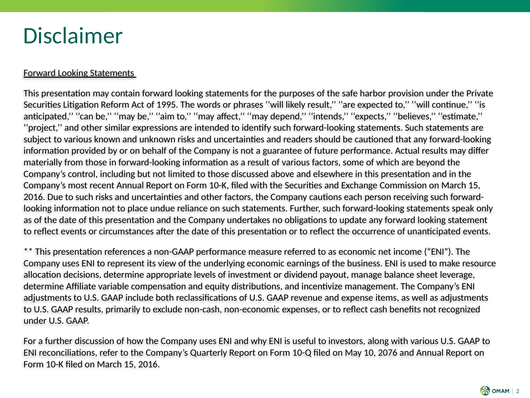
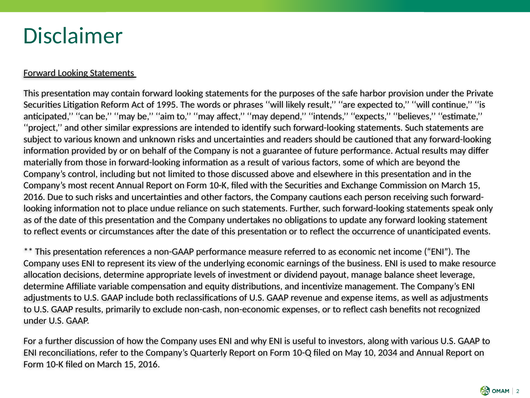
2076: 2076 -> 2034 (388, 352)
